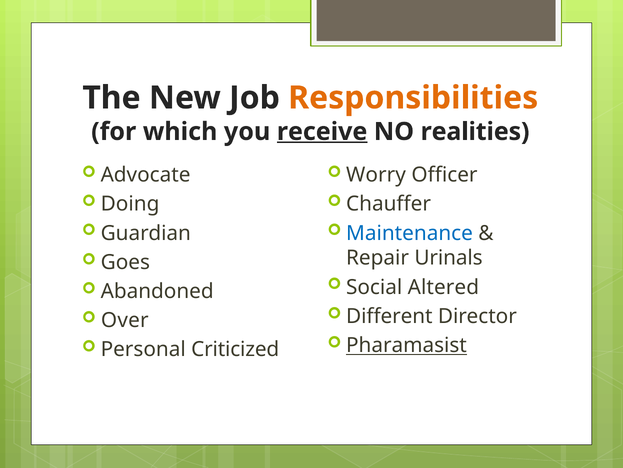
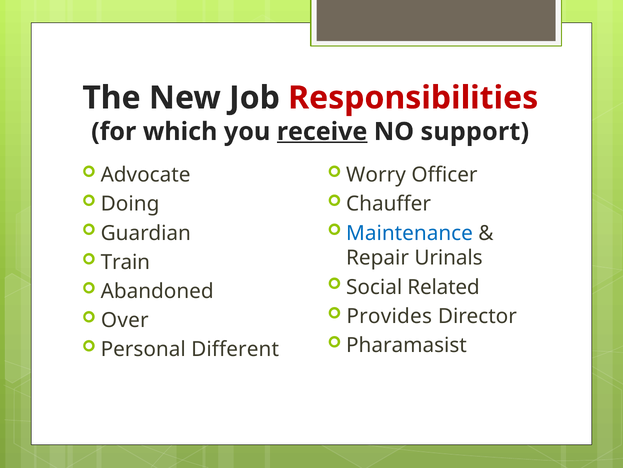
Responsibilities colour: orange -> red (413, 98)
realities: realities -> support (475, 131)
Goes: Goes -> Train (125, 262)
Altered: Altered -> Related (444, 287)
Different: Different -> Provides (389, 316)
Pharamasist underline: present -> none (406, 345)
Criticized: Criticized -> Different (235, 349)
